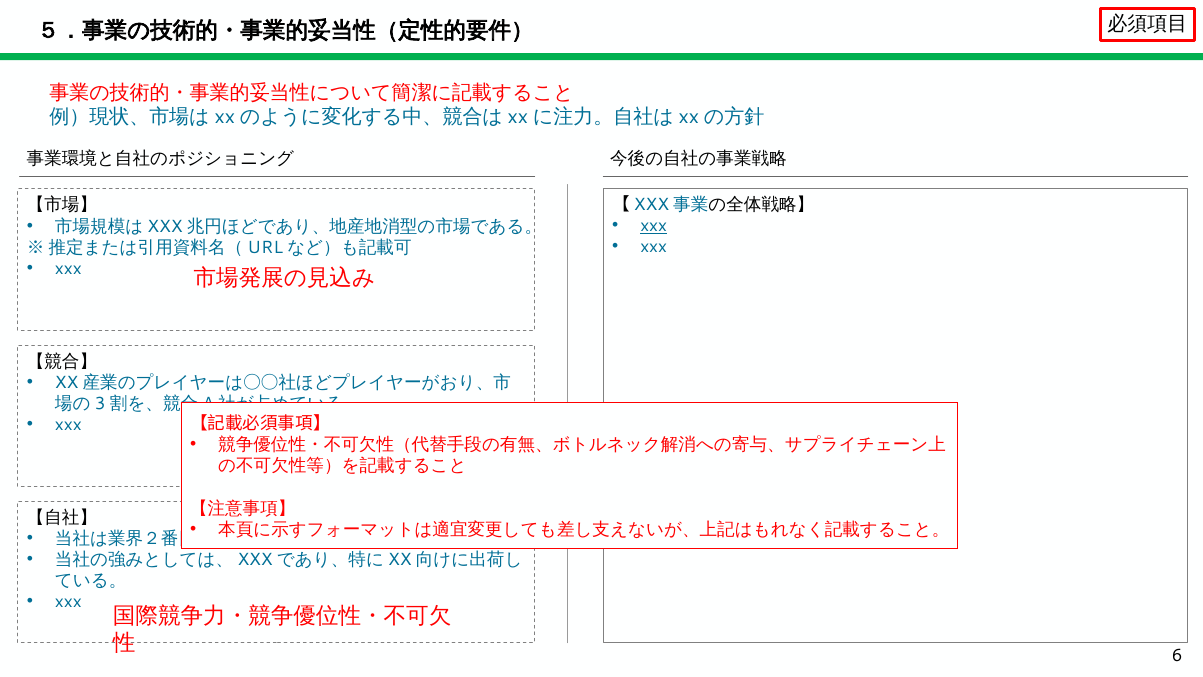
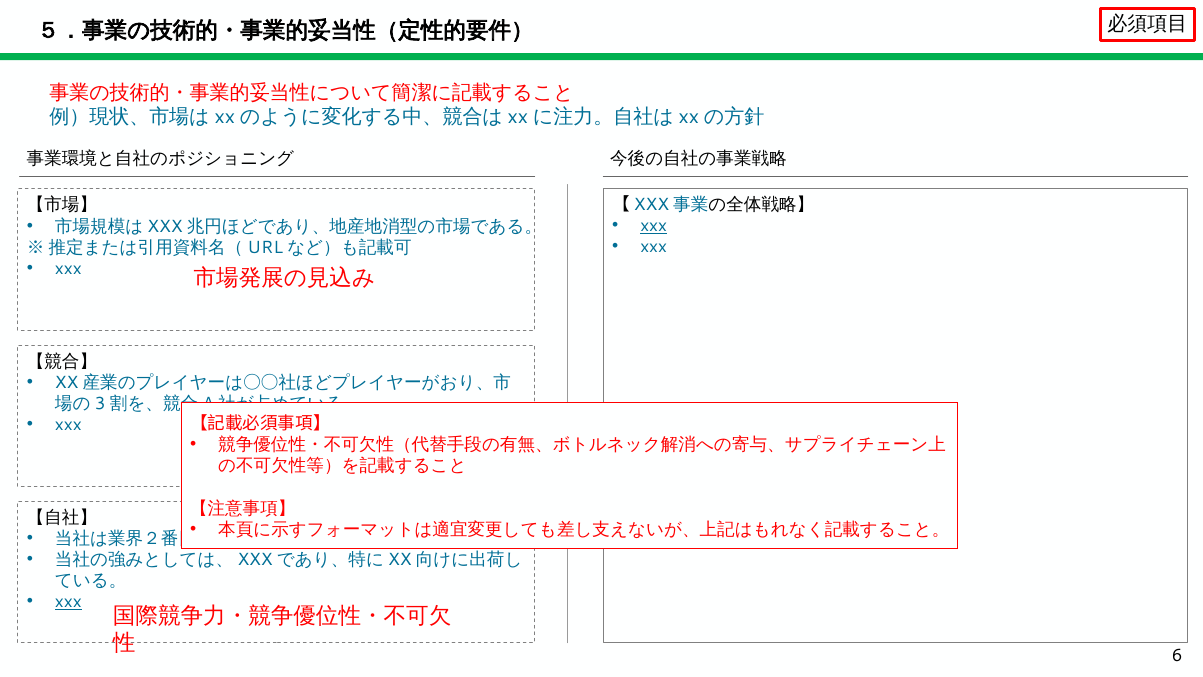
xxx underline: none -> present (68, 601)
